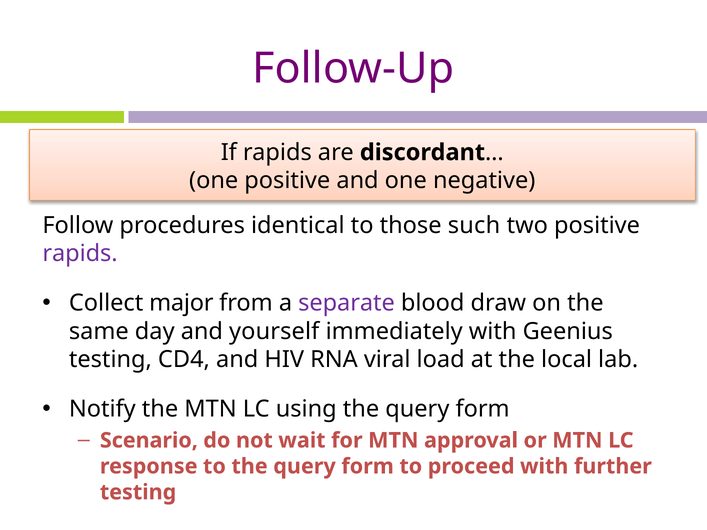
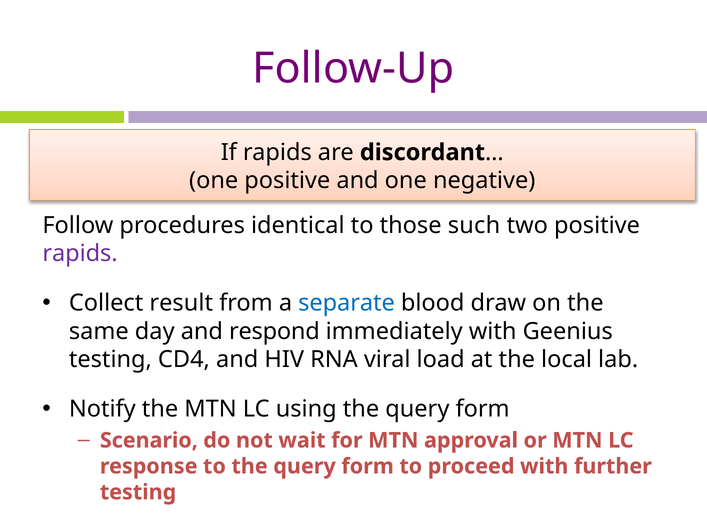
major: major -> result (181, 303)
separate colour: purple -> blue (347, 303)
yourself: yourself -> respond (274, 332)
